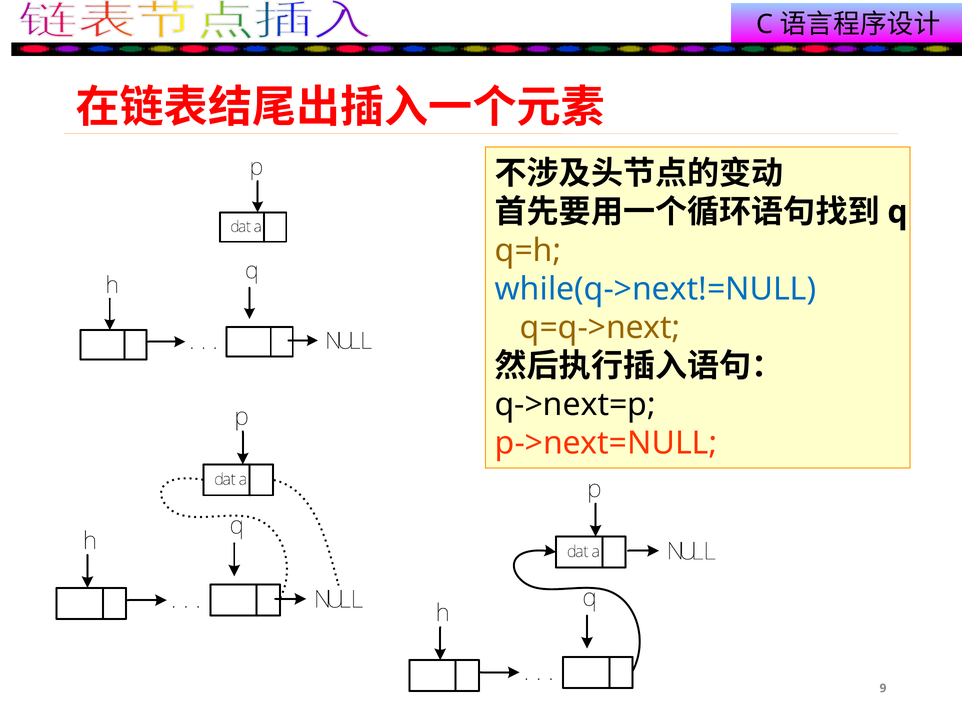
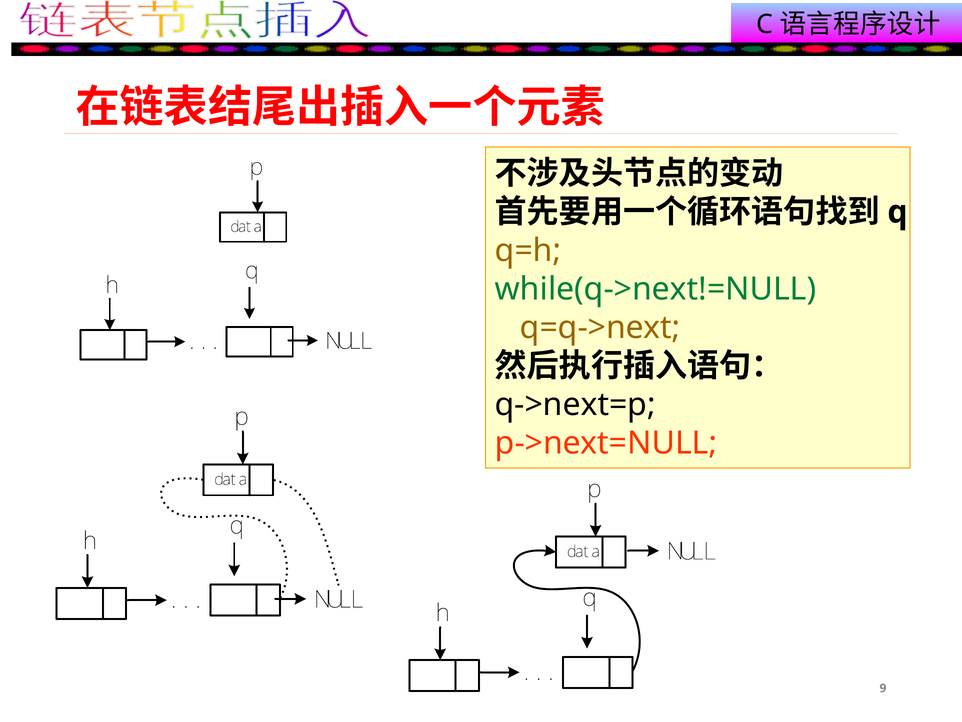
while(q->next!=NULL colour: blue -> green (656, 289)
